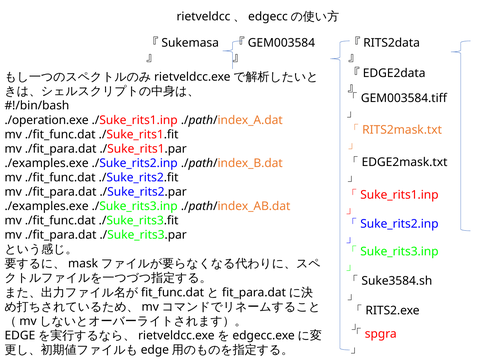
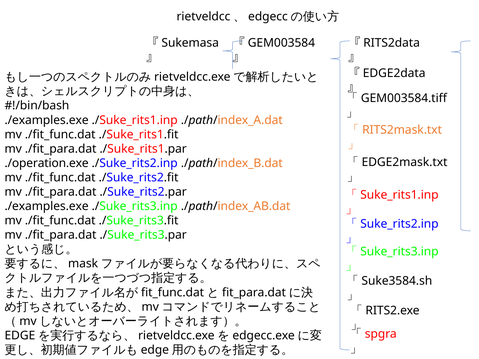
./operation.exe: ./operation.exe -> ./examples.exe (47, 120)
./examples.exe: ./examples.exe -> ./operation.exe (47, 163)
